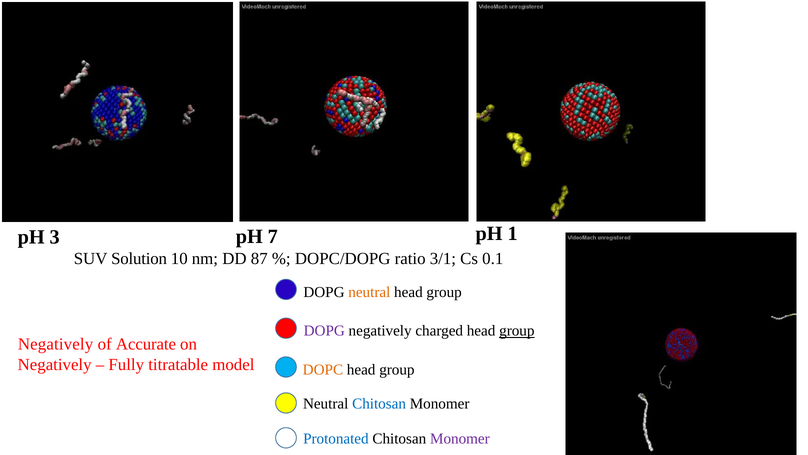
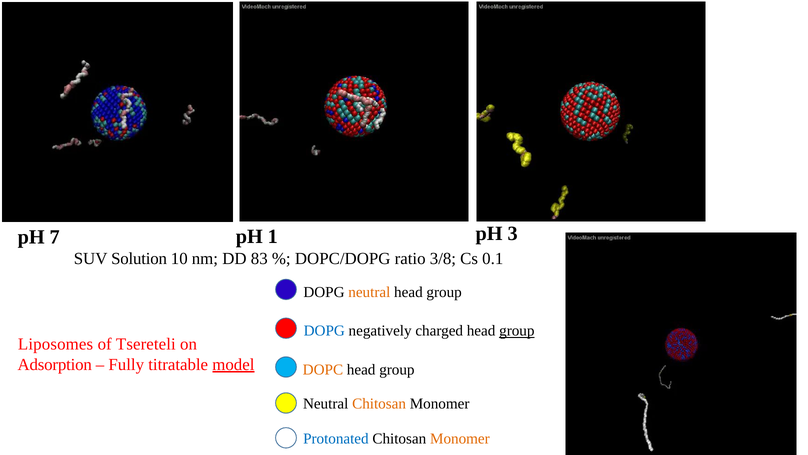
3: 3 -> 7 (55, 237)
7: 7 -> 1 (273, 236)
1: 1 -> 3 (513, 233)
87: 87 -> 83 (259, 258)
3/1: 3/1 -> 3/8 (443, 258)
DOPG colour: purple -> blue (324, 330)
Negatively: Negatively -> Liposomes (56, 344)
Accurate: Accurate -> Tsereteli (146, 344)
Negatively: Negatively -> Adsorption (55, 364)
model underline: none -> present (233, 364)
Chitosan colour: blue -> orange (379, 403)
Monomer colour: purple -> orange (460, 438)
